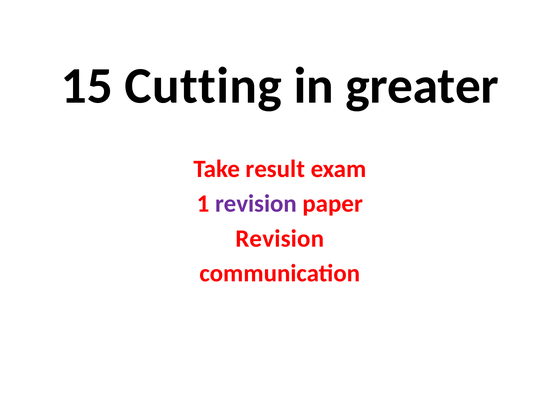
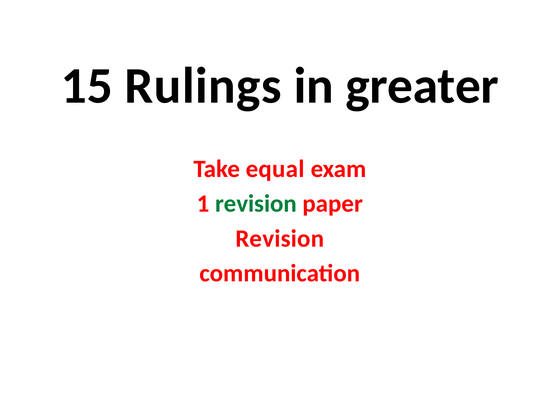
Cutting: Cutting -> Rulings (203, 86)
result: result -> equal (275, 169)
revision colour: purple -> green (256, 204)
